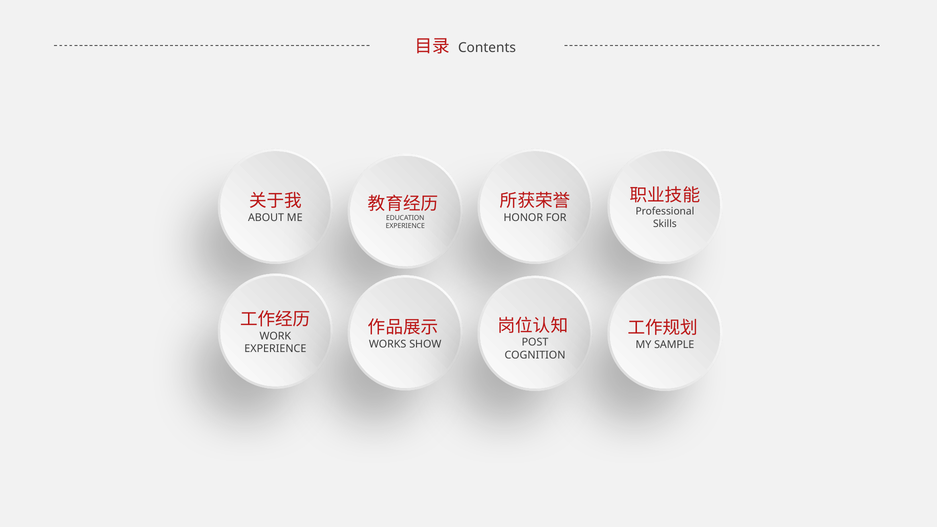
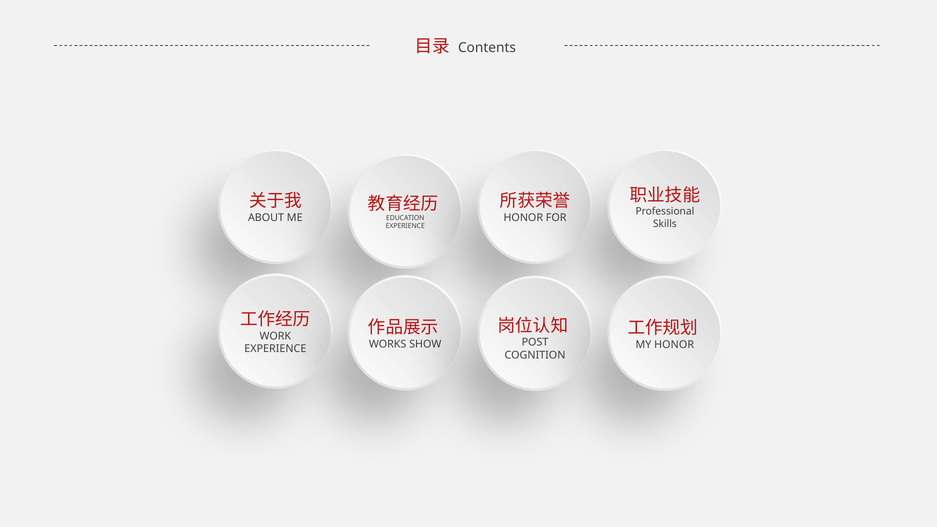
SAMPLE: SAMPLE -> HONOR (674, 345)
